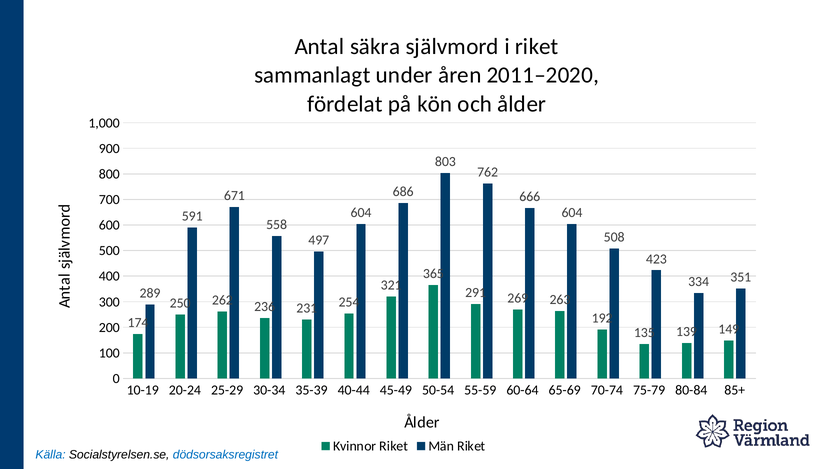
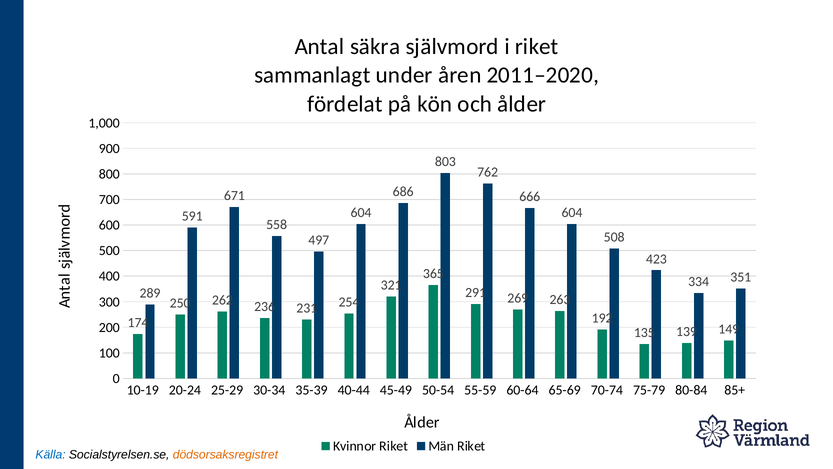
dödsorsaksregistret colour: blue -> orange (225, 454)
